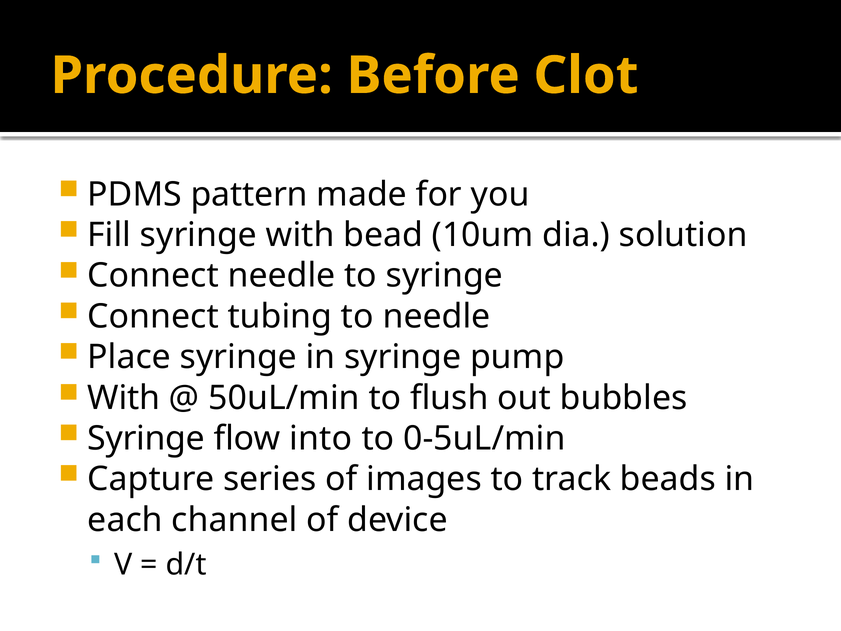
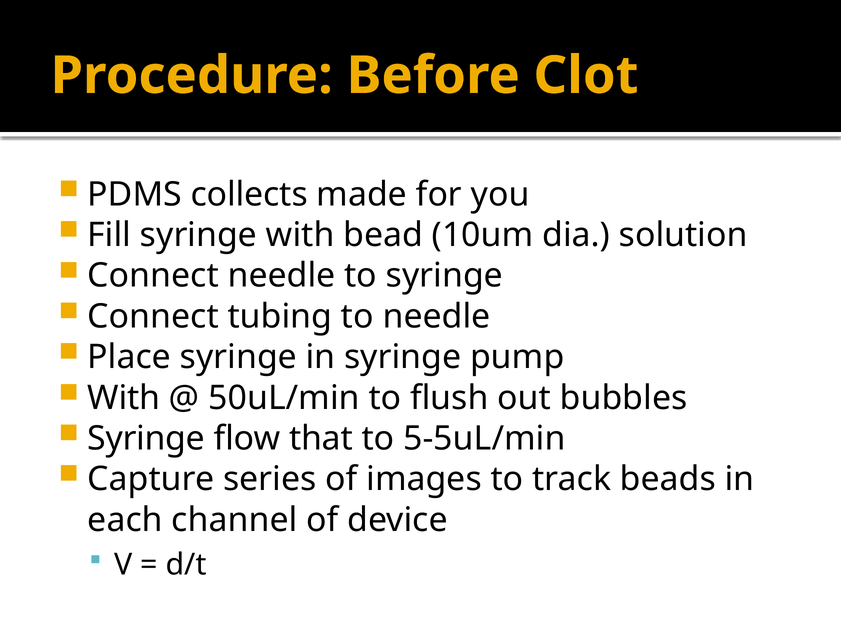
pattern: pattern -> collects (249, 194)
into: into -> that (321, 438)
0-5uL/min: 0-5uL/min -> 5-5uL/min (484, 438)
